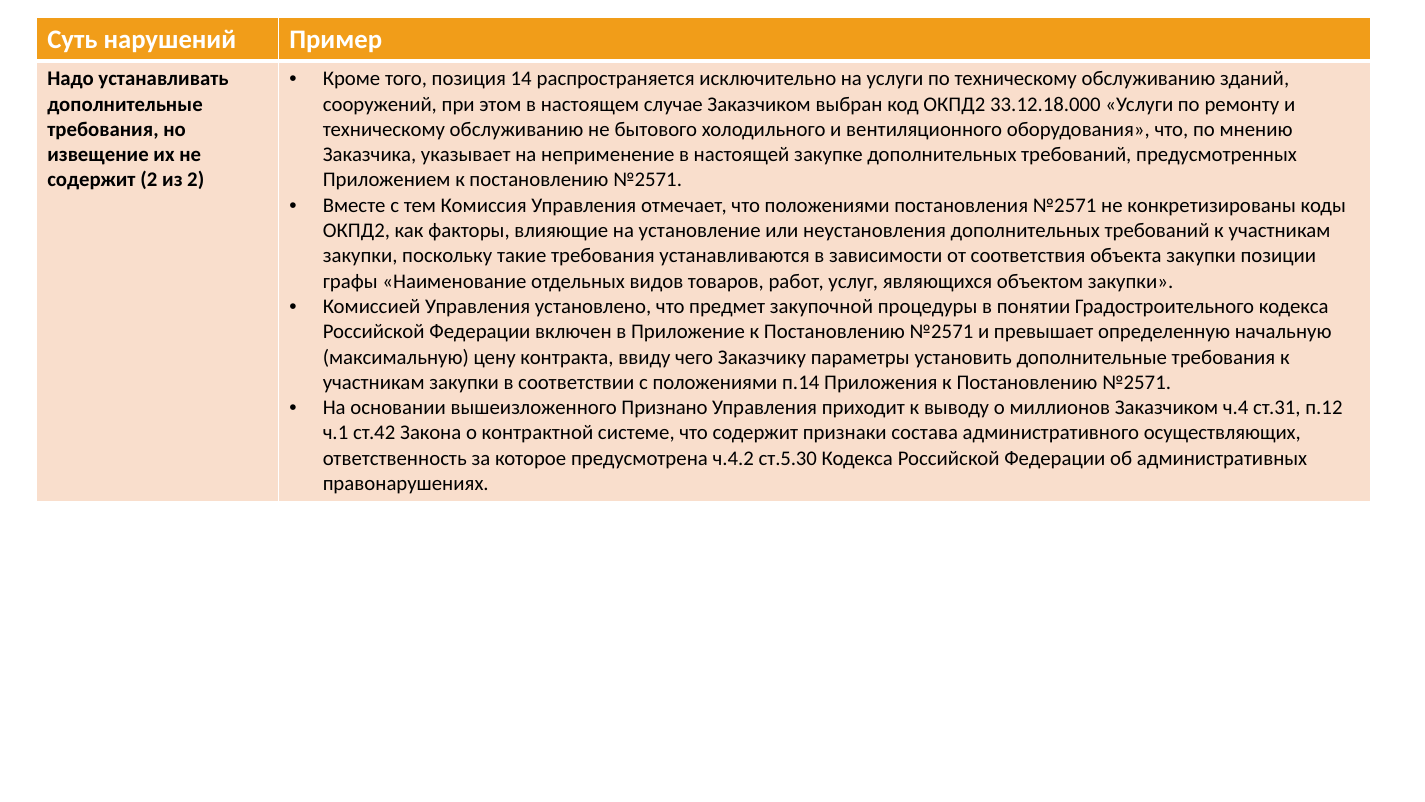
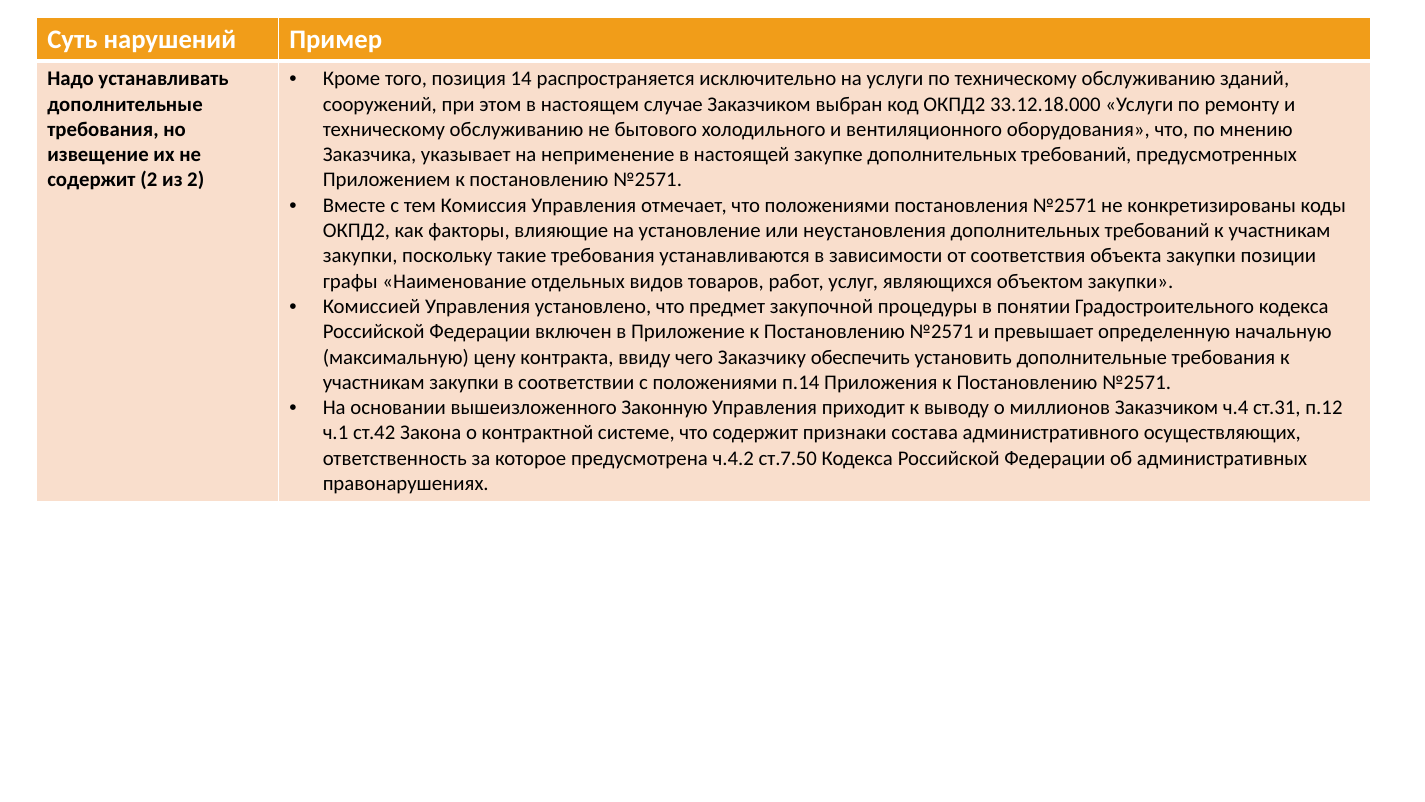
параметры: параметры -> обеспечить (860, 357)
Признано: Признано -> Законную (665, 408)
ст.5.30: ст.5.30 -> ст.7.50 (788, 458)
